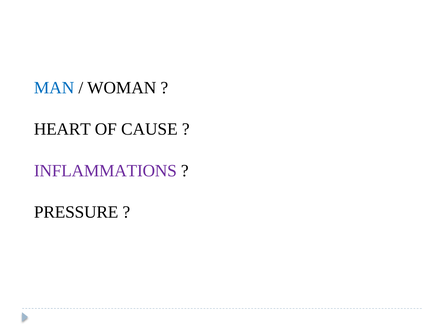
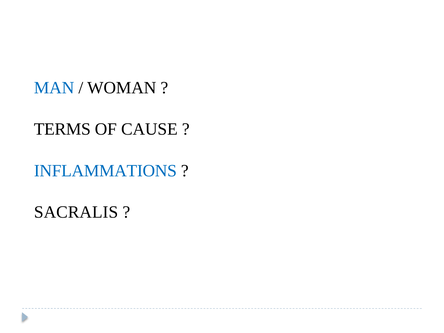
HEART: HEART -> TERMS (62, 129)
INFLAMMATIONS colour: purple -> blue (105, 171)
PRESSURE: PRESSURE -> SACRALIS (76, 212)
